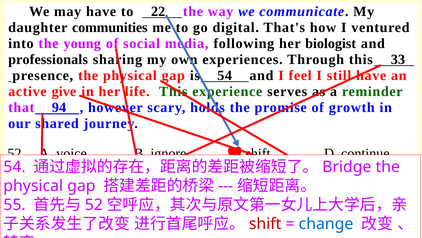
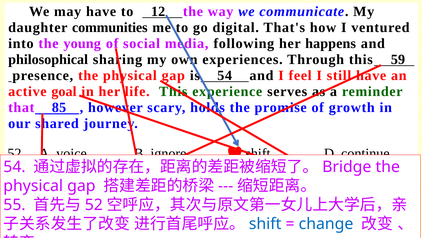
22: 22 -> 12 (158, 11)
biologist: biologist -> happens (331, 43)
professionals: professionals -> philosophical (48, 59)
33: 33 -> 59 (398, 59)
give: give -> goal (64, 91)
94: 94 -> 85 (59, 107)
shift colour: red -> blue (265, 223)
